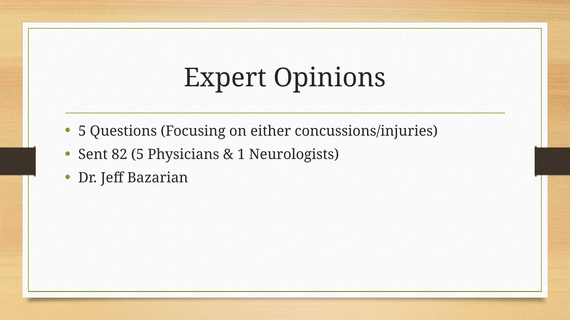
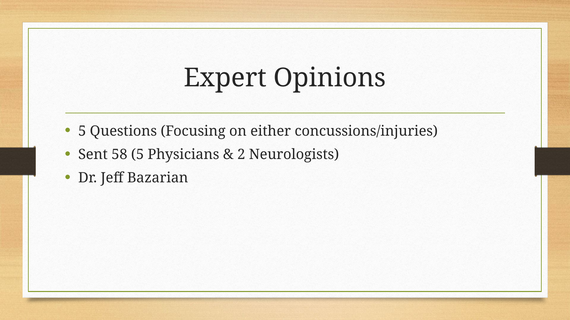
82: 82 -> 58 (119, 155)
1: 1 -> 2 (241, 155)
